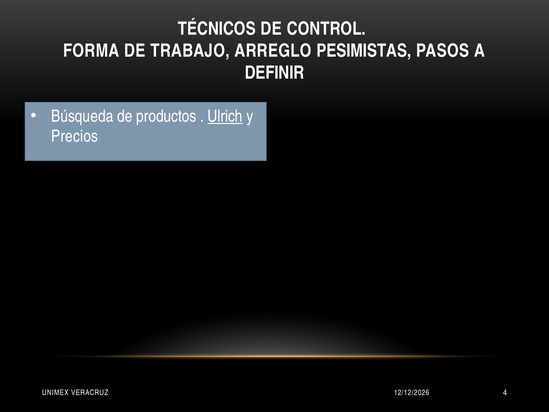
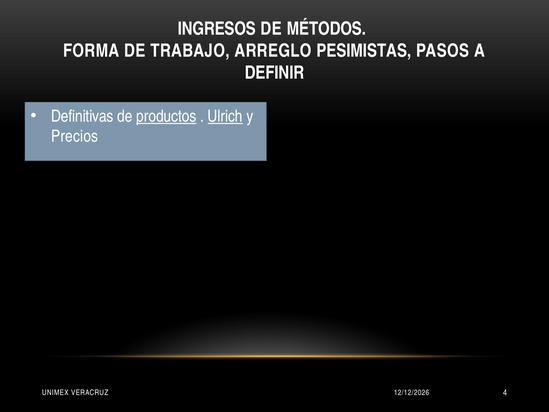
TÉCNICOS: TÉCNICOS -> INGRESOS (217, 29)
CONTROL: CONTROL -> MÉTODOS (326, 29)
Búsqueda: Búsqueda -> Definitivas (82, 116)
productos underline: none -> present (166, 116)
